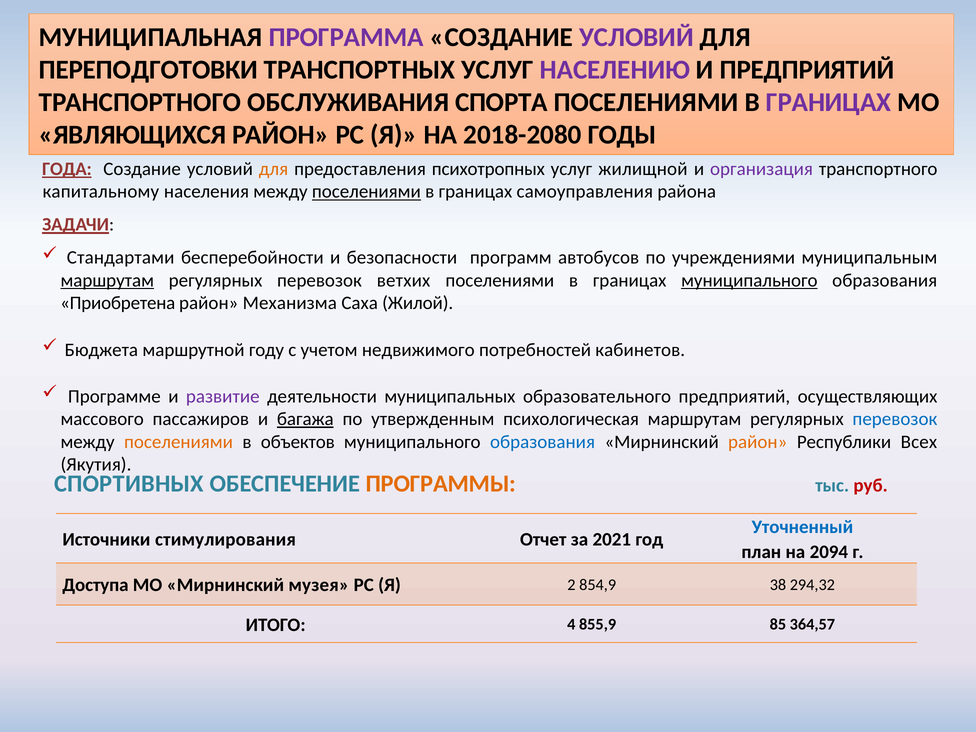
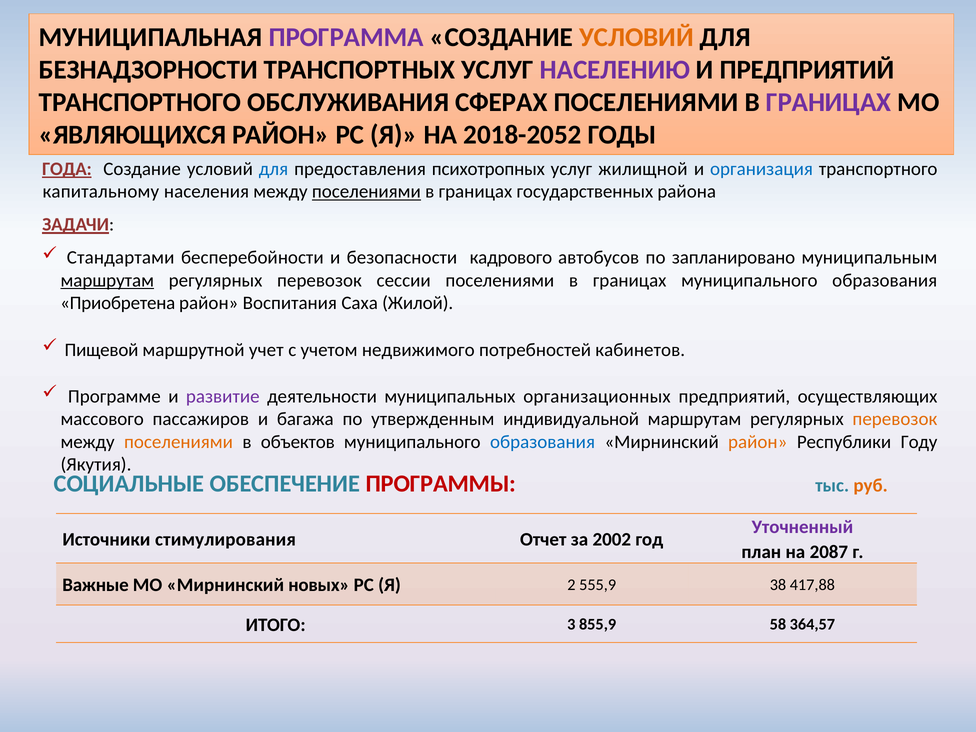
УСЛОВИЙ colour: purple -> orange (636, 37)
ПЕРЕПОДГОТОВКИ: ПЕРЕПОДГОТОВКИ -> БЕЗНАДЗОРНОСТИ (148, 70)
СПОРТА: СПОРТА -> СФЕРАХ (501, 102)
2018-2080: 2018-2080 -> 2018-2052 (523, 135)
для colour: orange -> blue (274, 169)
организация colour: purple -> blue (762, 169)
самоуправления: самоуправления -> государственных (585, 192)
программ: программ -> кадрового (511, 258)
учреждениями: учреждениями -> запланировано (734, 258)
ветхих: ветхих -> сессии (404, 280)
муниципального underline: present -> none (749, 280)
Механизма: Механизма -> Воспитания (290, 303)
Бюджета: Бюджета -> Пищевой (102, 350)
году: году -> учет (266, 350)
образовательного: образовательного -> организационных (597, 396)
багажа underline: present -> none (305, 419)
психологическая: психологическая -> индивидуальной (571, 419)
перевозок colour: blue -> orange (895, 419)
Всех: Всех -> Году (919, 442)
СПОРТИВНЫХ: СПОРТИВНЫХ -> СОЦИАЛЬНЫЕ (129, 484)
ПРОГРАММЫ colour: orange -> red (441, 484)
руб colour: red -> orange (871, 485)
Уточненный colour: blue -> purple (802, 527)
2021: 2021 -> 2002 (612, 539)
2094: 2094 -> 2087 (829, 552)
Доступа: Доступа -> Важные (96, 585)
музея: музея -> новых (319, 585)
854,9: 854,9 -> 555,9 (598, 585)
294,32: 294,32 -> 417,88 (812, 585)
4: 4 -> 3 (571, 625)
85: 85 -> 58 (778, 625)
